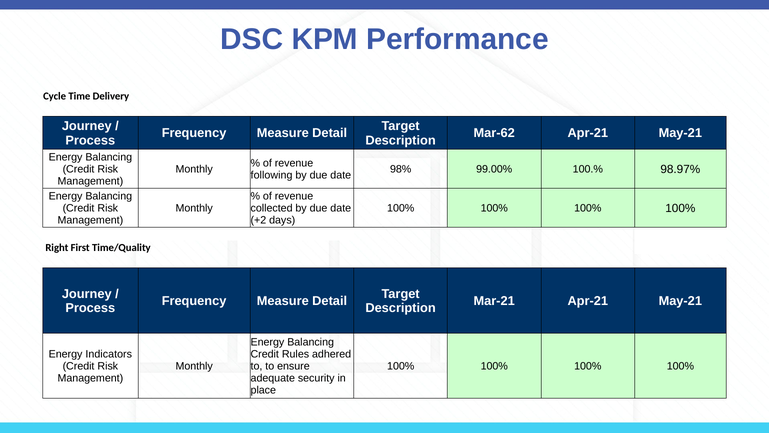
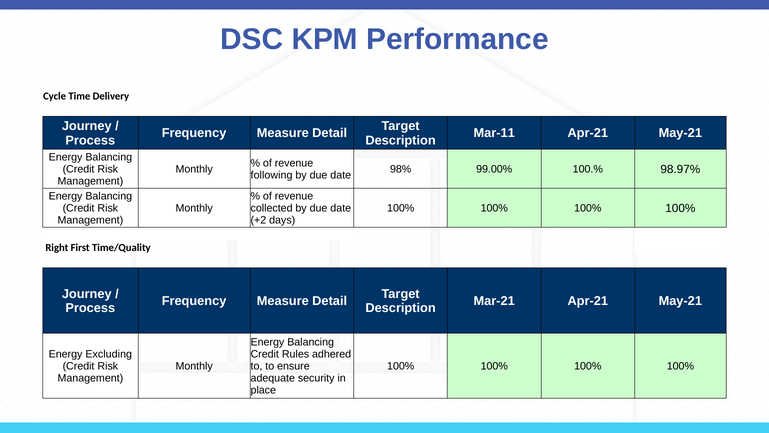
Mar-62: Mar-62 -> Mar-11 (494, 133)
Indicators: Indicators -> Excluding (109, 354)
